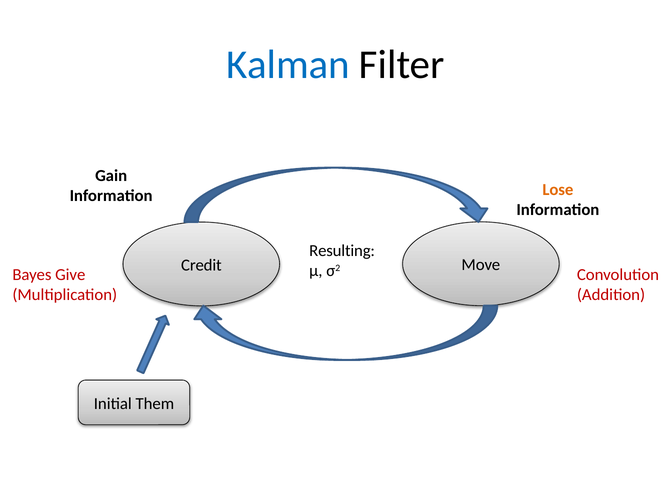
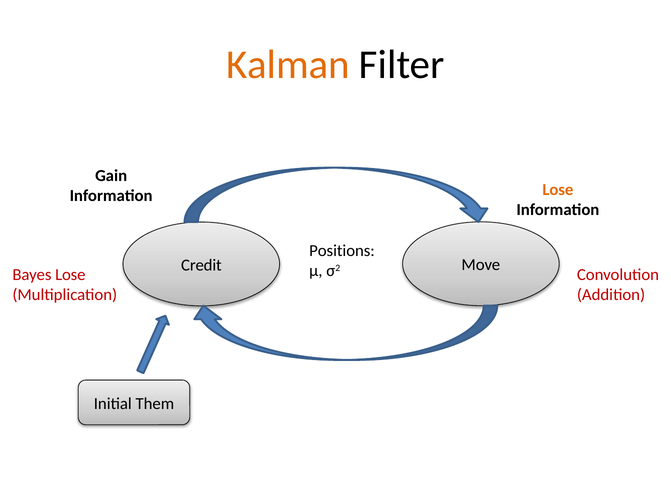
Kalman colour: blue -> orange (288, 65)
Resulting: Resulting -> Positions (342, 251)
Bayes Give: Give -> Lose (70, 275)
